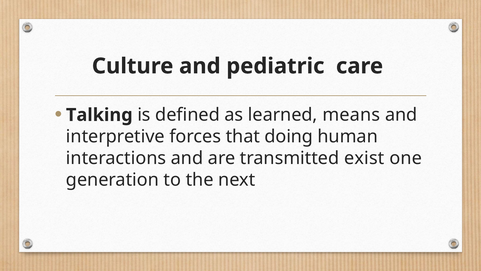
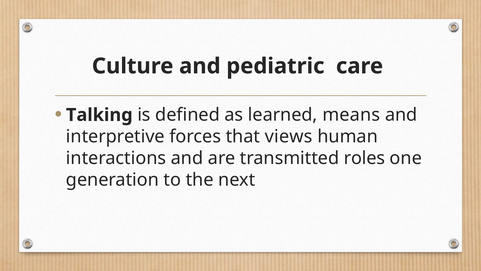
doing: doing -> views (289, 136)
exist: exist -> roles (365, 158)
